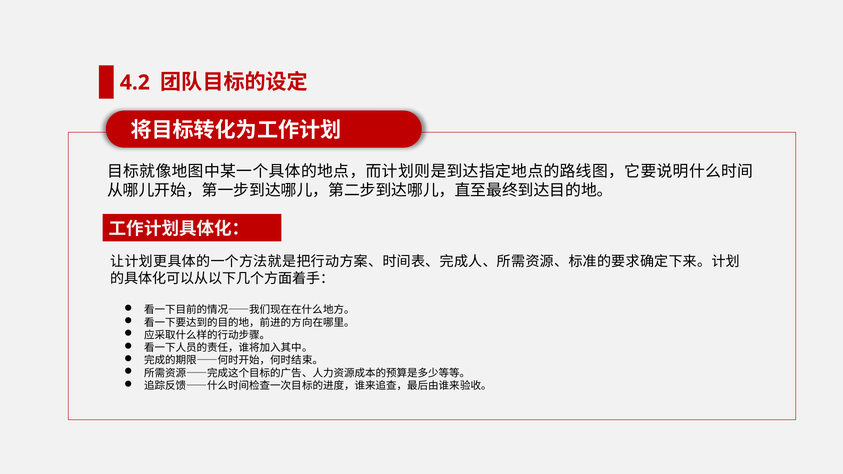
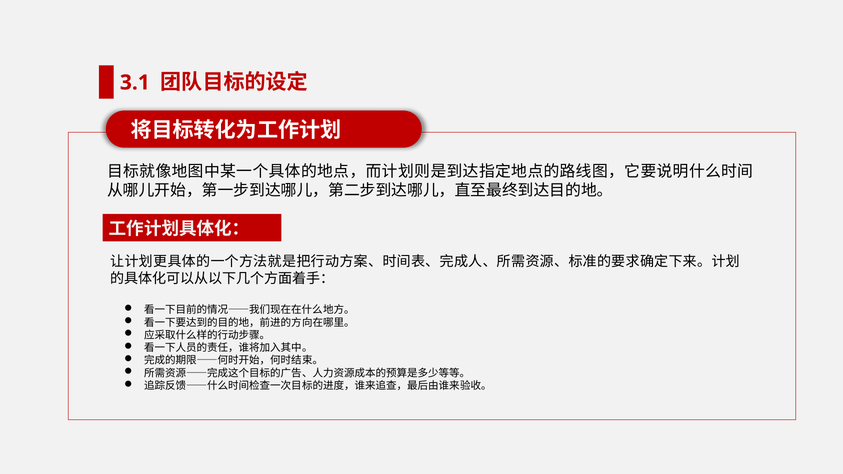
4.2: 4.2 -> 3.1 (135, 83)
